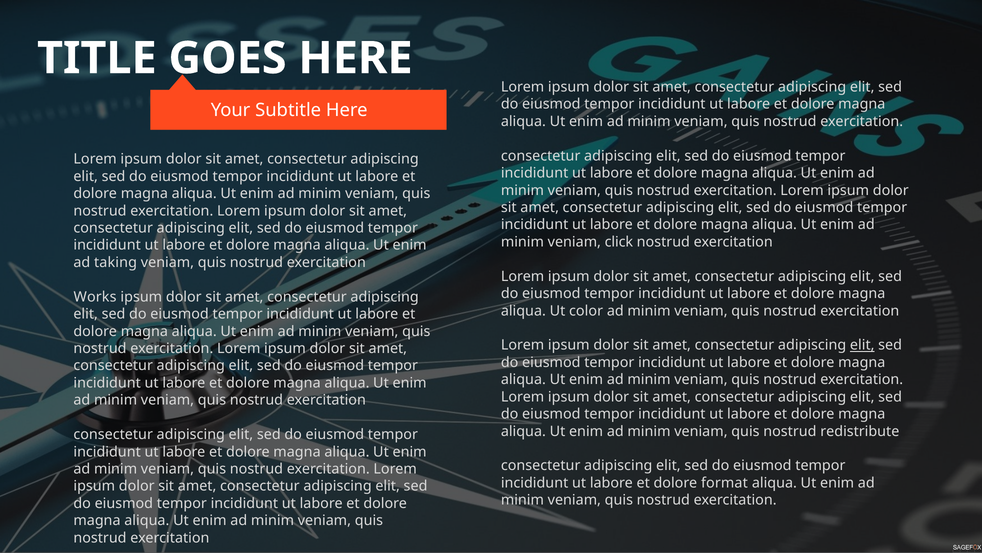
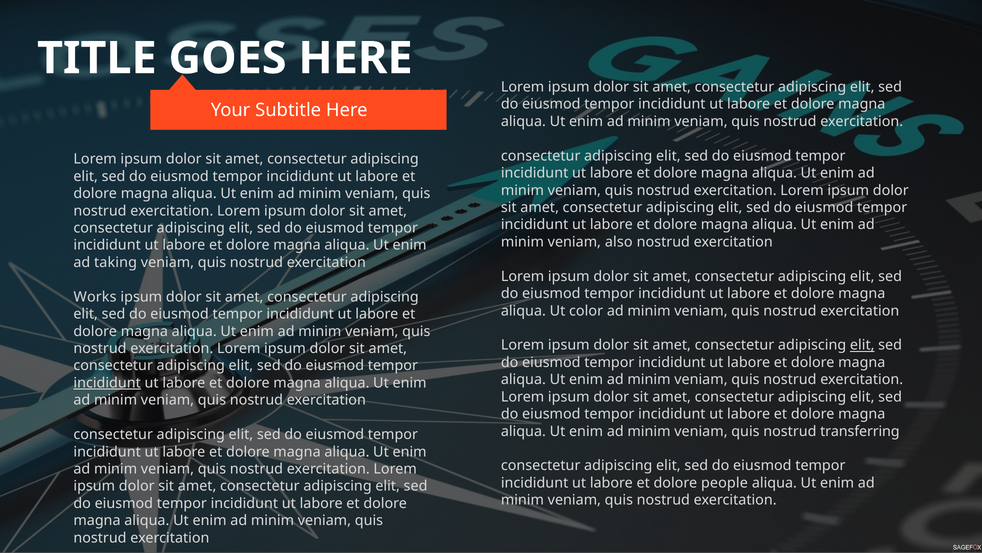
click: click -> also (619, 242)
incididunt underline: none -> present (107, 383)
redistribute: redistribute -> transferring (860, 431)
format: format -> people (724, 482)
